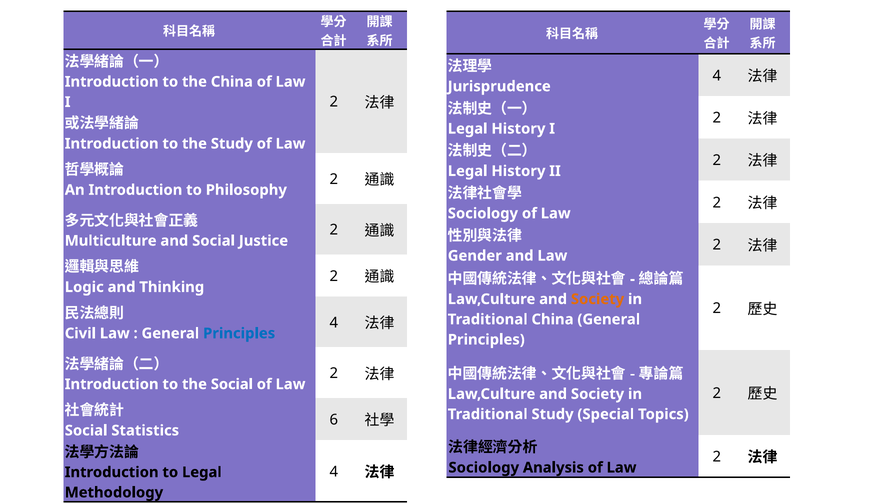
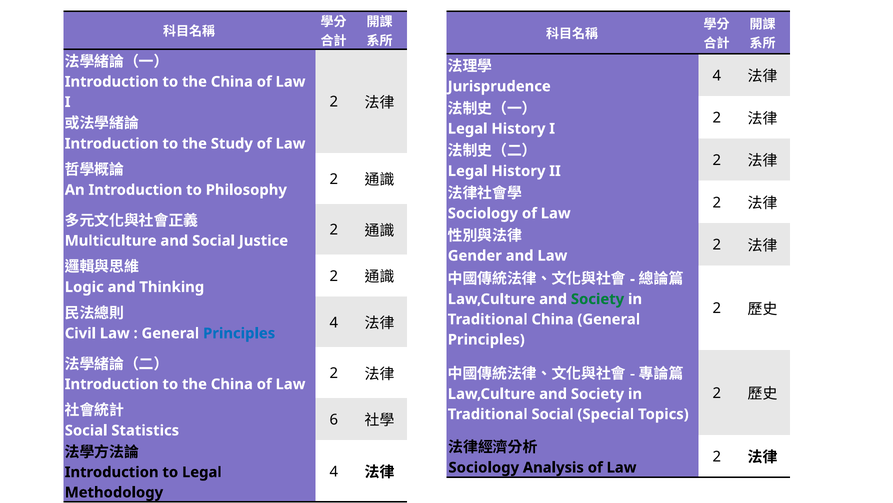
Society colour: orange -> green (598, 299)
Social: Social -> China (232, 384)
Traditional Study: Study -> Social (553, 414)
